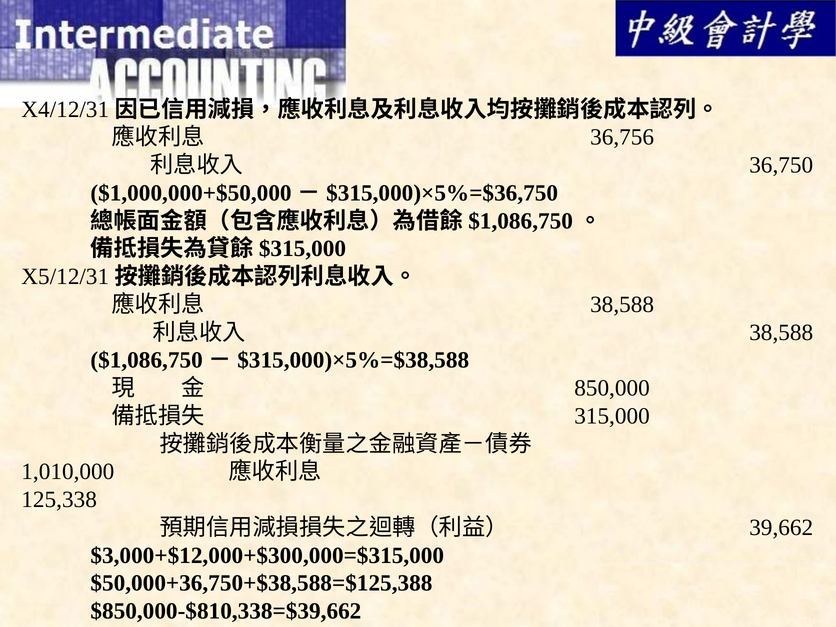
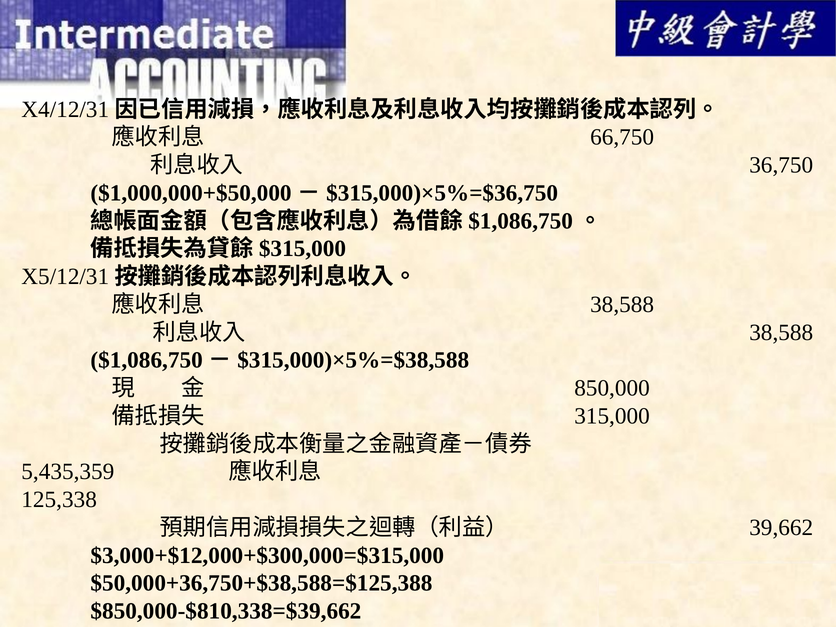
36,756: 36,756 -> 66,750 (622, 137)
1,010,000: 1,010,000 -> 5,435,359 (68, 472)
